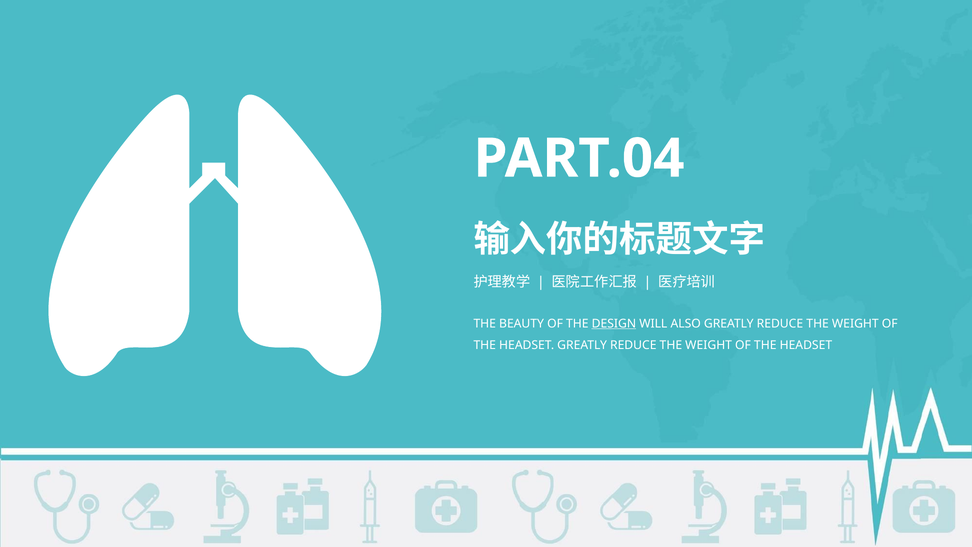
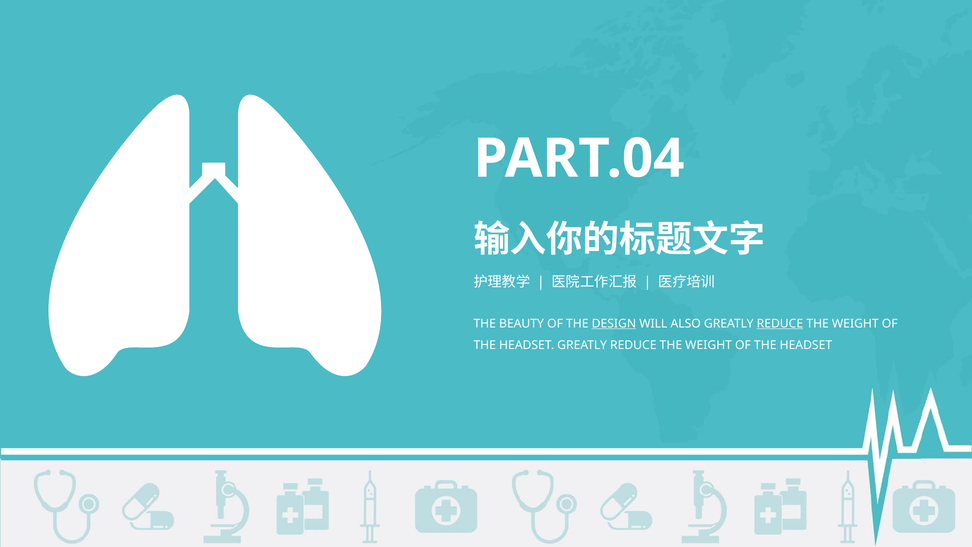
REDUCE underline: none -> present (780, 323)
